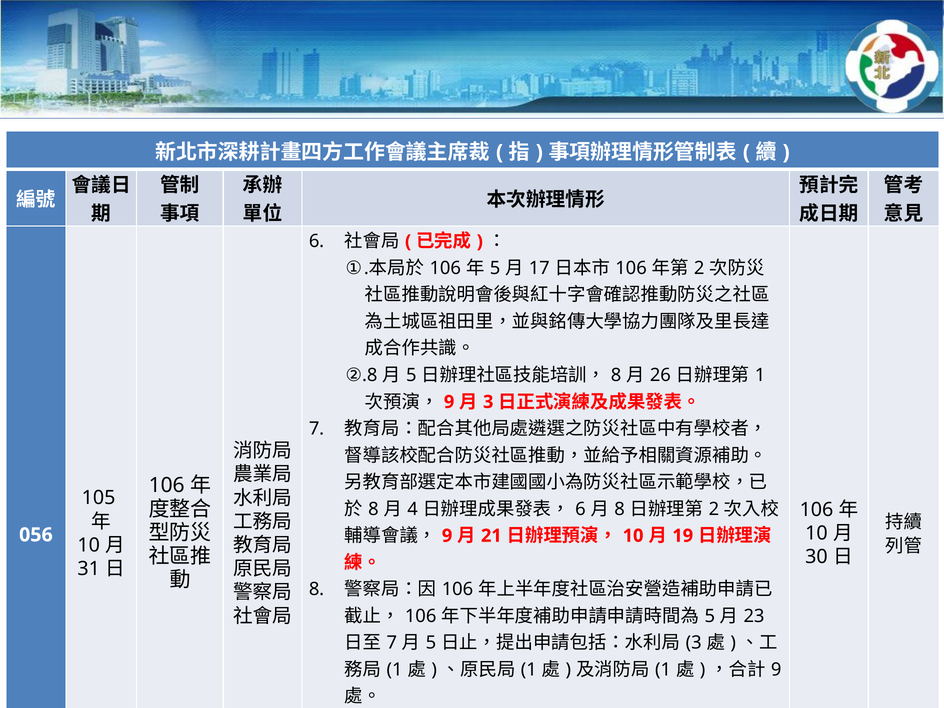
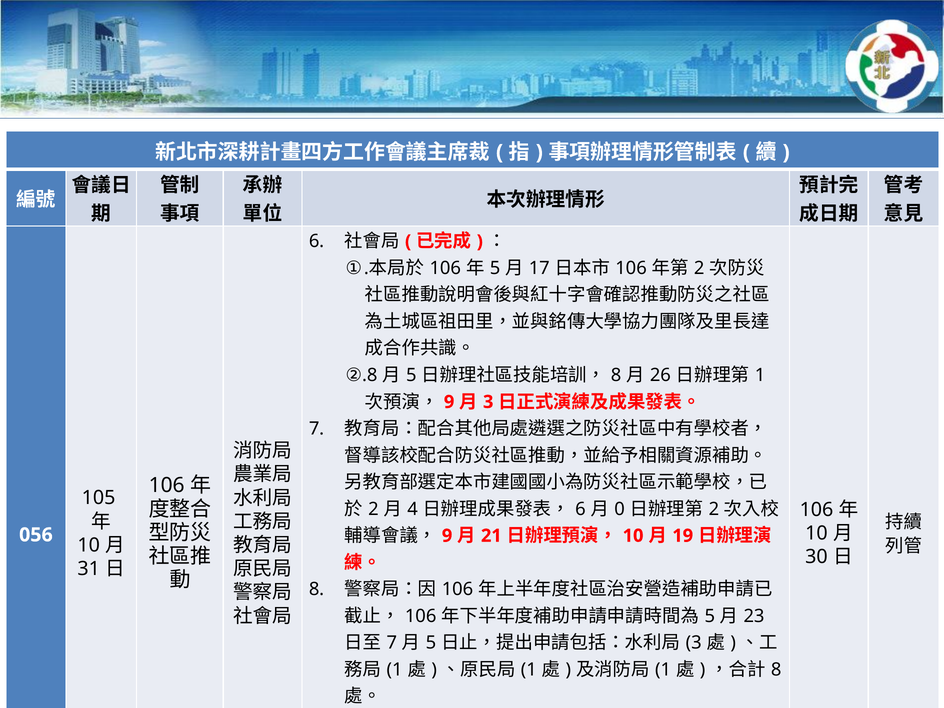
8: 8 -> 2 (373, 509)
8: 8 -> 0 (620, 509)
9: 9 -> 8 (776, 670)
